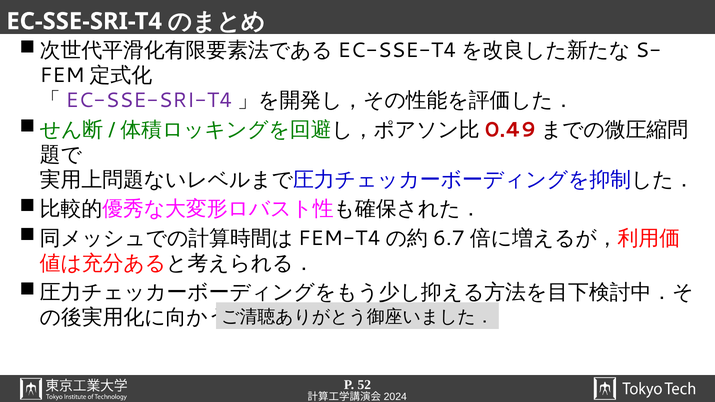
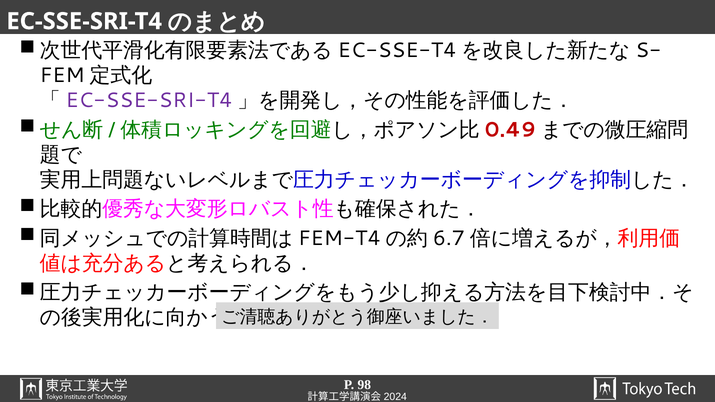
52: 52 -> 98 (364, 385)
